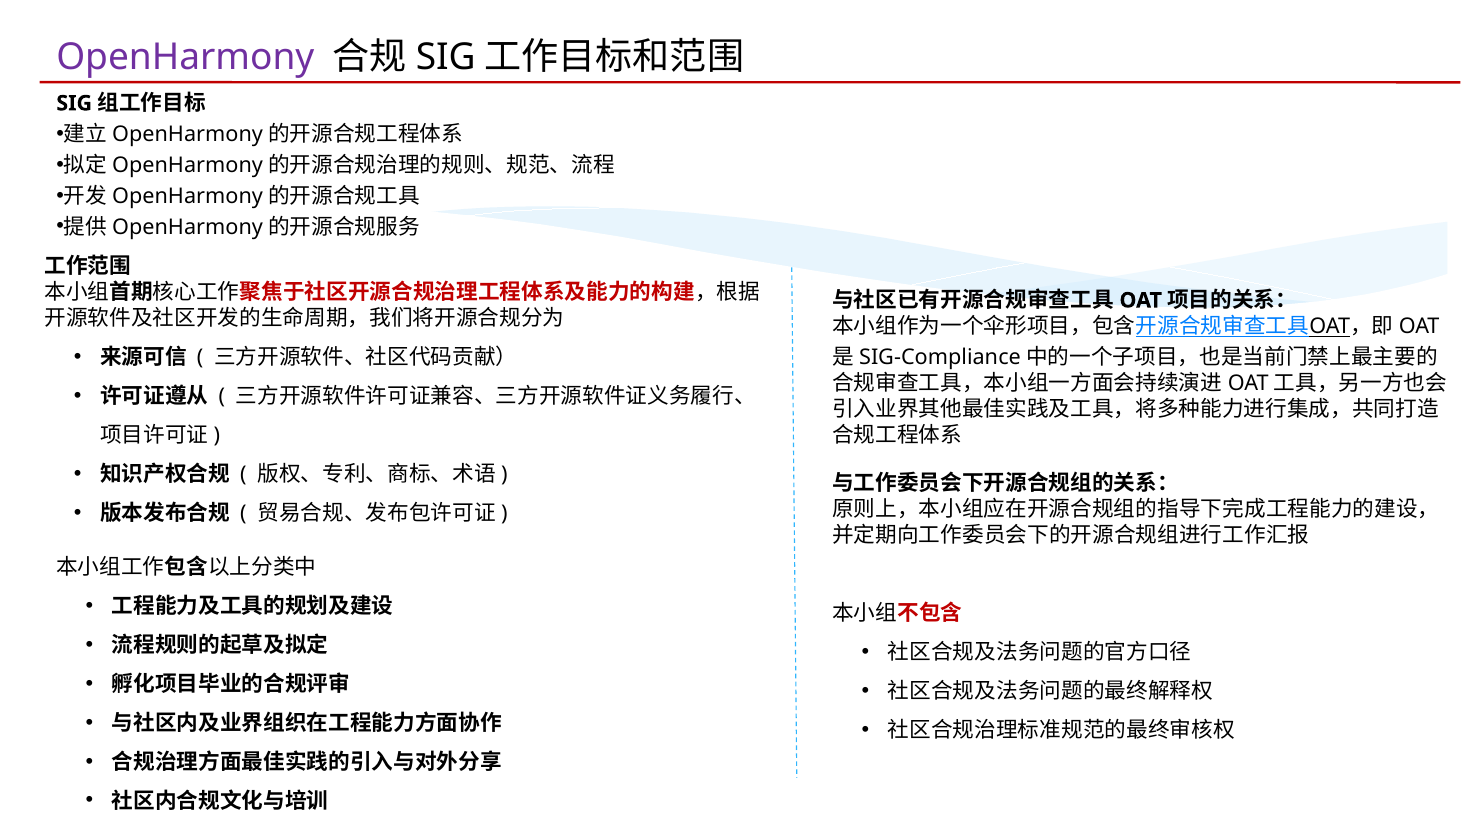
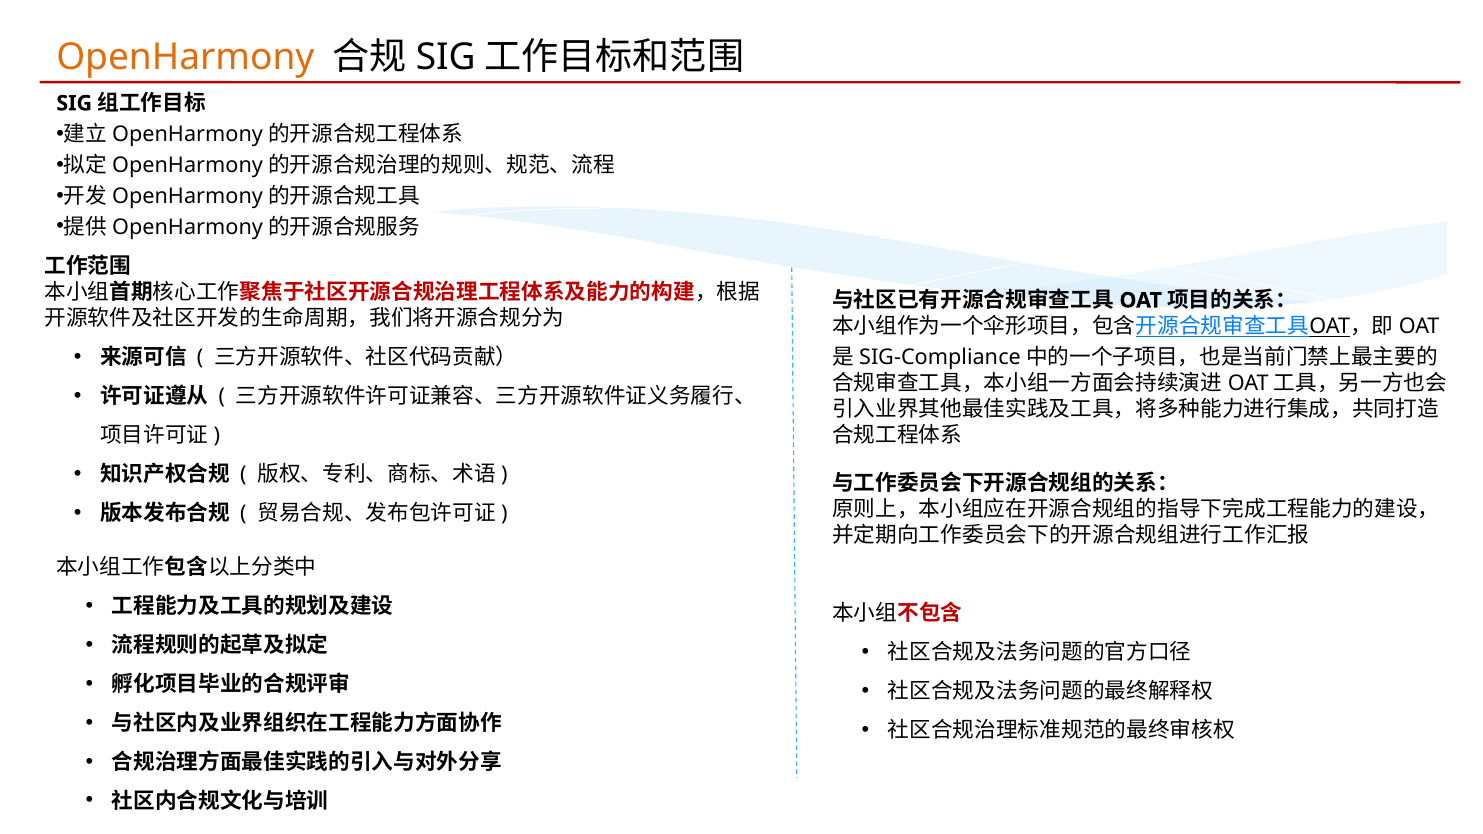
OpenHarmony colour: purple -> orange (185, 57)
